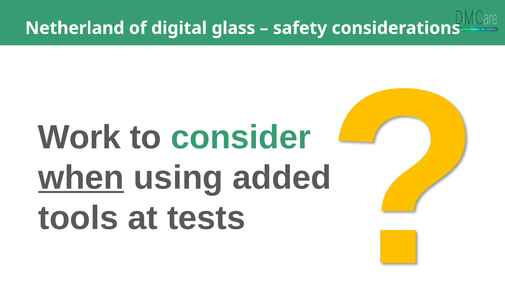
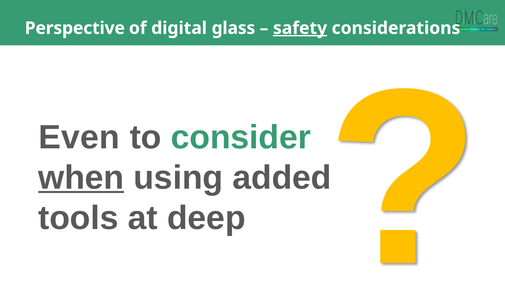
Netherland: Netherland -> Perspective (75, 28)
safety underline: none -> present (300, 28)
Work: Work -> Even (79, 137)
tests: tests -> deep (206, 218)
